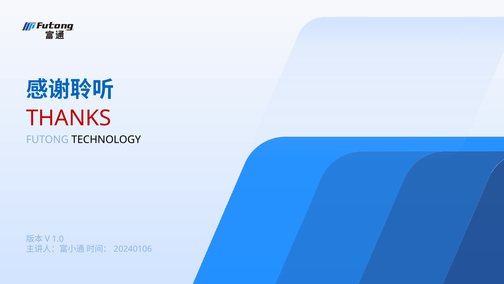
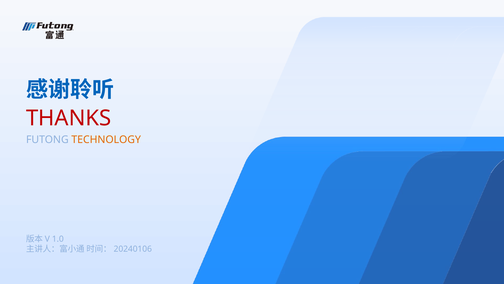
TECHNOLOGY colour: black -> orange (106, 139)
